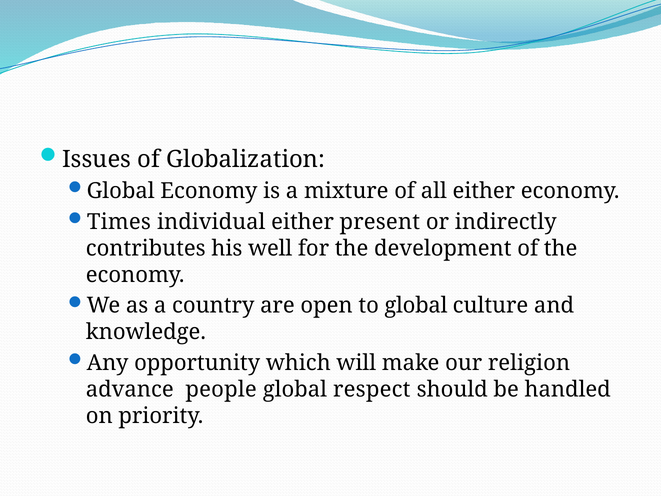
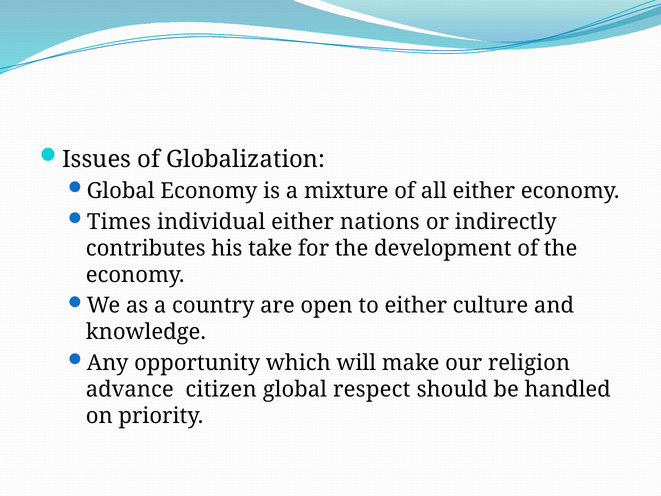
present: present -> nations (380, 222)
well: well -> take (270, 248)
to global: global -> either (416, 306)
people: people -> citizen (221, 389)
